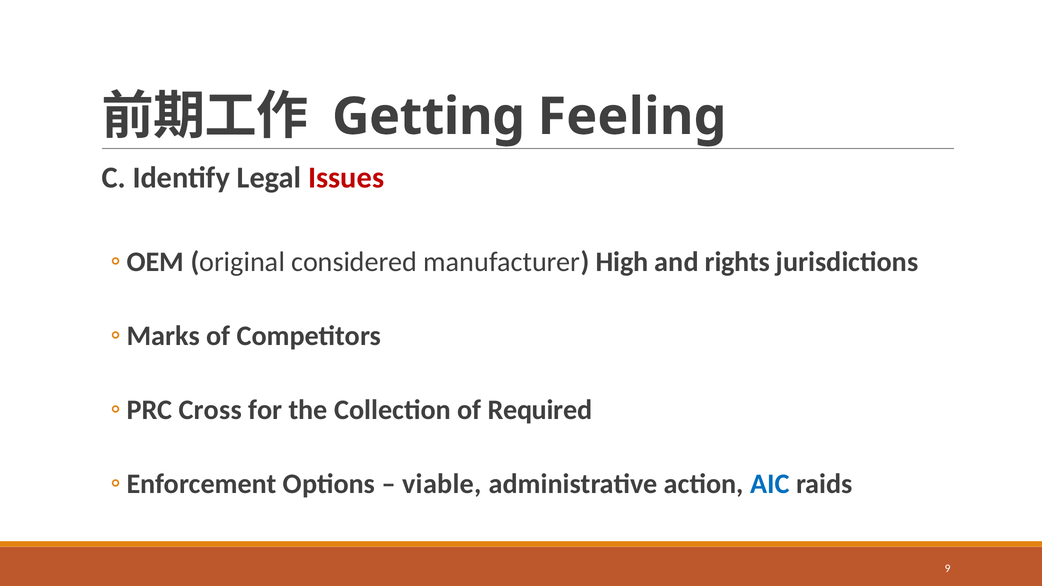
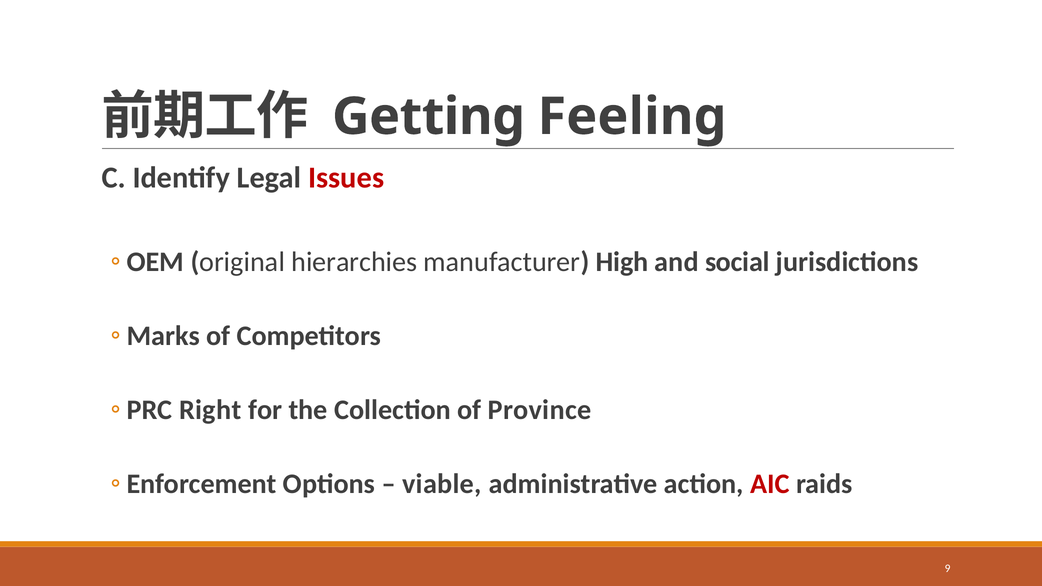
considered: considered -> hierarchies (354, 262)
rights: rights -> social (737, 262)
Cross: Cross -> Right (210, 410)
Required: Required -> Province (540, 410)
AIC colour: blue -> red (770, 484)
